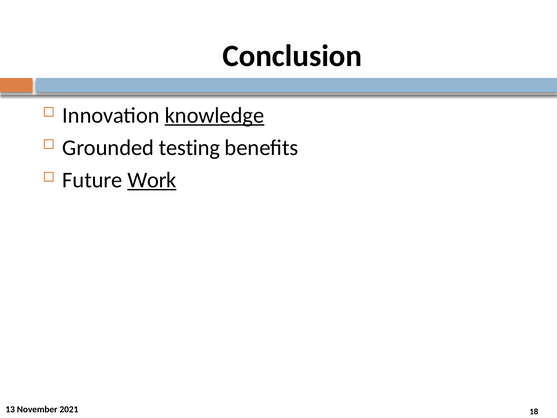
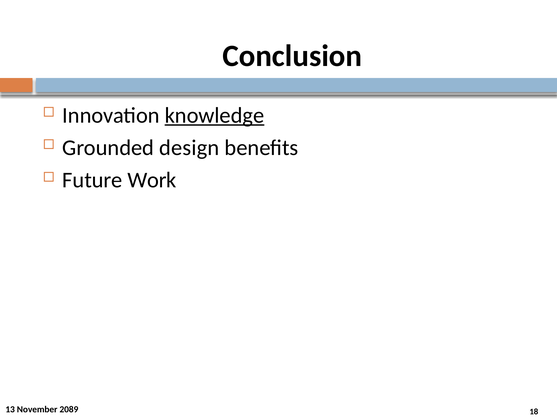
testing: testing -> design (189, 148)
Work underline: present -> none (152, 180)
2021: 2021 -> 2089 (69, 409)
